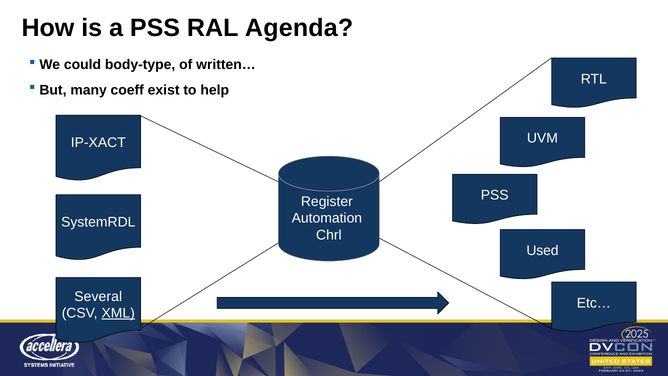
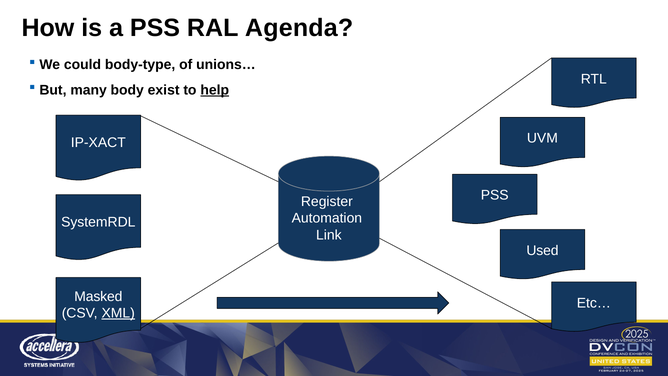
written…: written… -> unions… (226, 65)
coeff: coeff -> body (127, 90)
help underline: none -> present (215, 90)
Chrl: Chrl -> Link (329, 235)
Several: Several -> Masked (98, 296)
